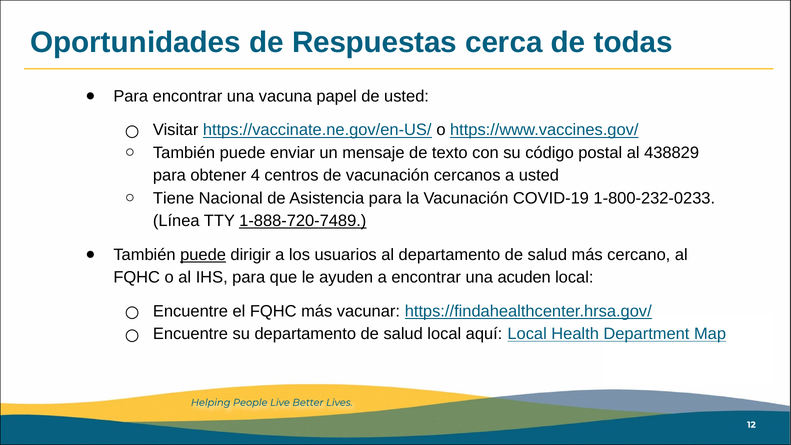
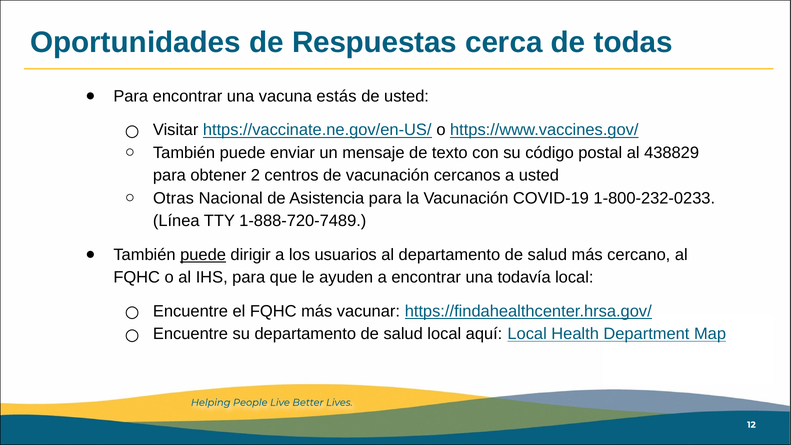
papel: papel -> estás (336, 96)
4: 4 -> 2 (255, 175)
Tiene: Tiene -> Otras (174, 198)
1-888-720-7489 underline: present -> none (303, 221)
acuden: acuden -> todavía (524, 277)
